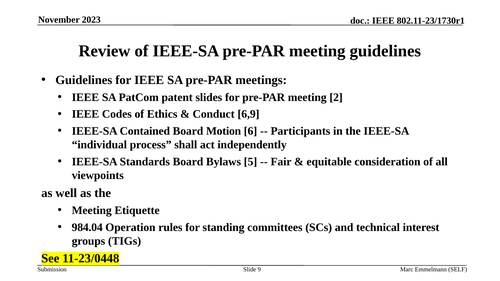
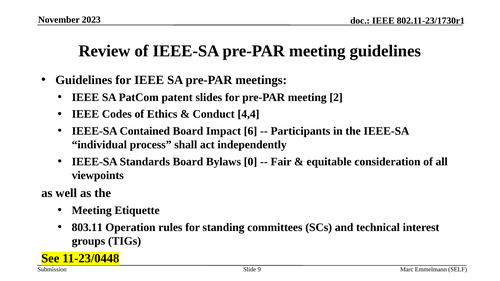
6,9: 6,9 -> 4,4 (249, 114)
Motion: Motion -> Impact (224, 131)
5: 5 -> 0 (250, 162)
984.04: 984.04 -> 803.11 (87, 227)
